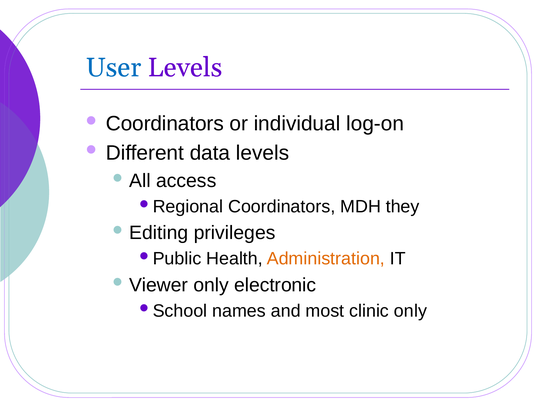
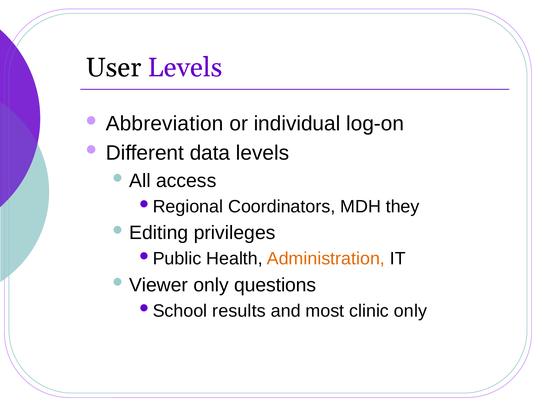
User colour: blue -> black (114, 68)
Coordinators: Coordinators -> Abbreviation (165, 124)
electronic: electronic -> questions (275, 285)
names: names -> results (239, 311)
